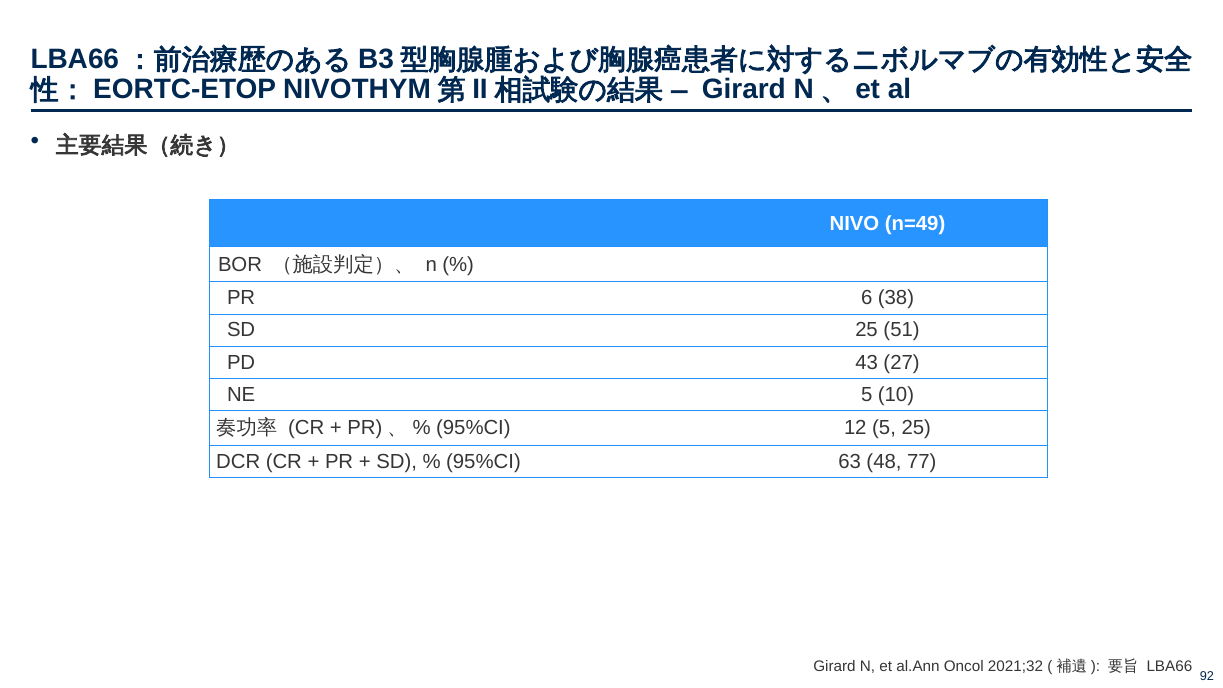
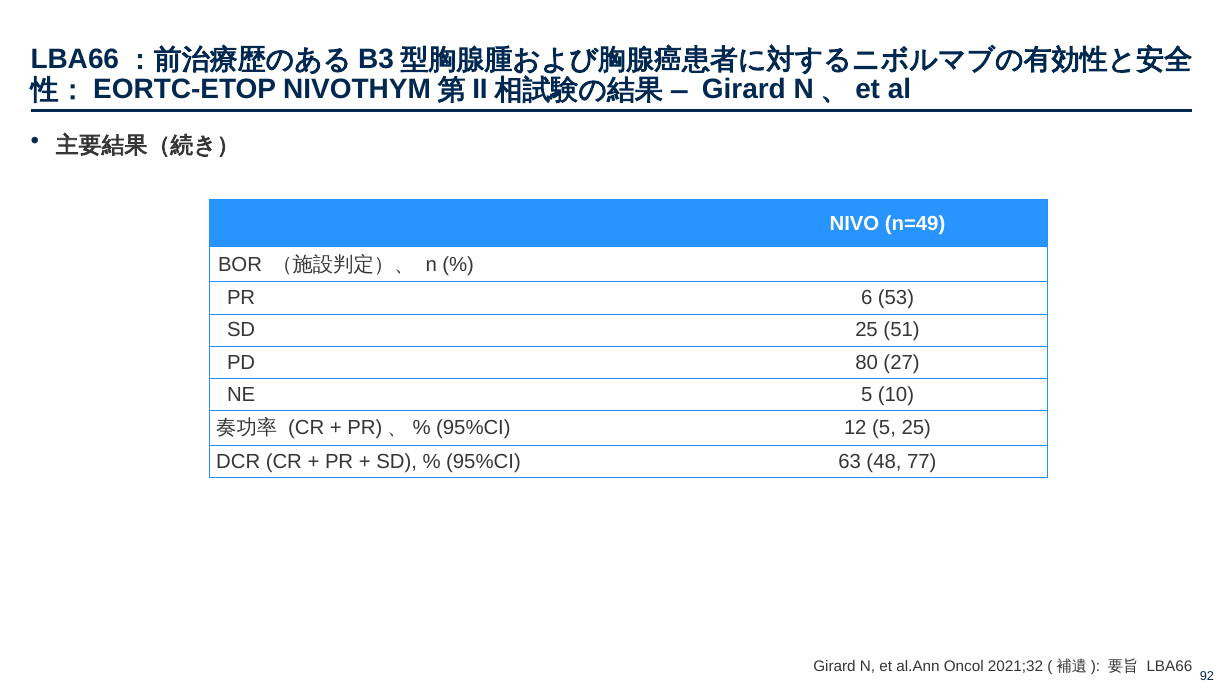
38: 38 -> 53 (896, 298)
43: 43 -> 80 (867, 362)
